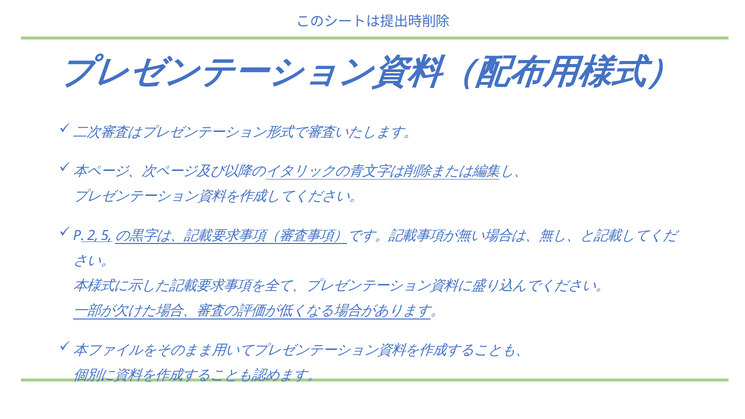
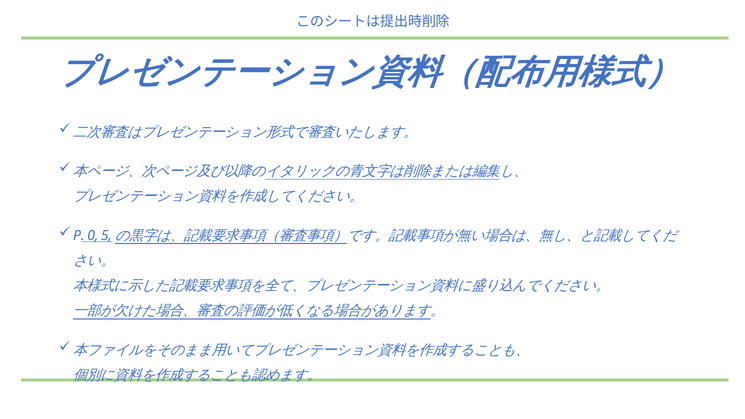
2: 2 -> 0 (93, 235)
